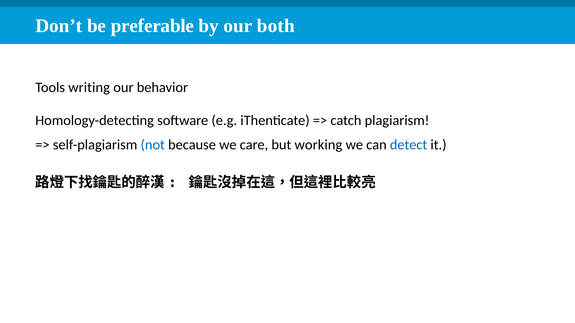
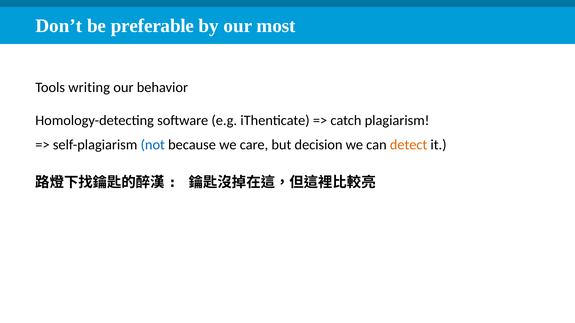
both: both -> most (276, 26)
working: working -> decision (319, 145)
detect colour: blue -> orange (409, 145)
